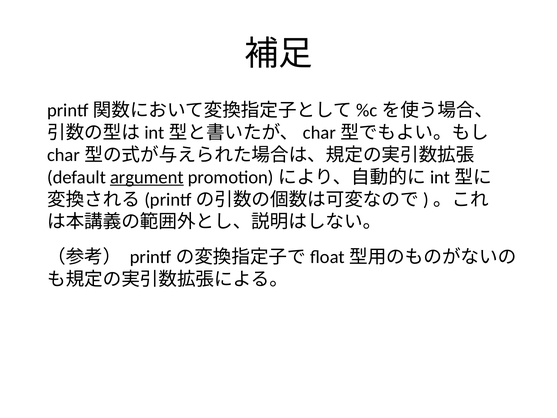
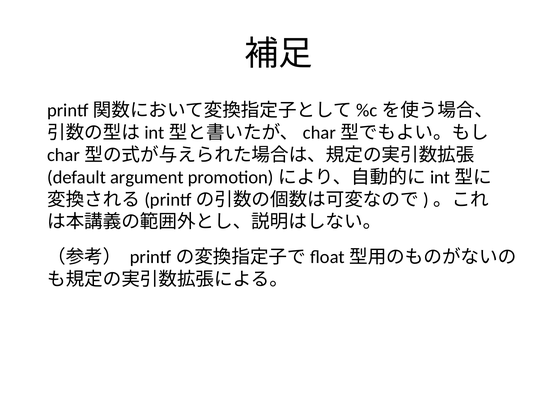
argument underline: present -> none (147, 177)
